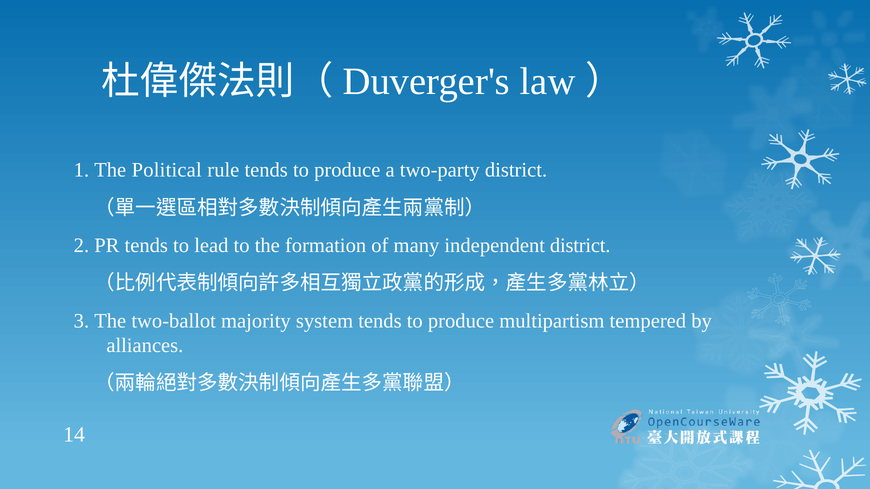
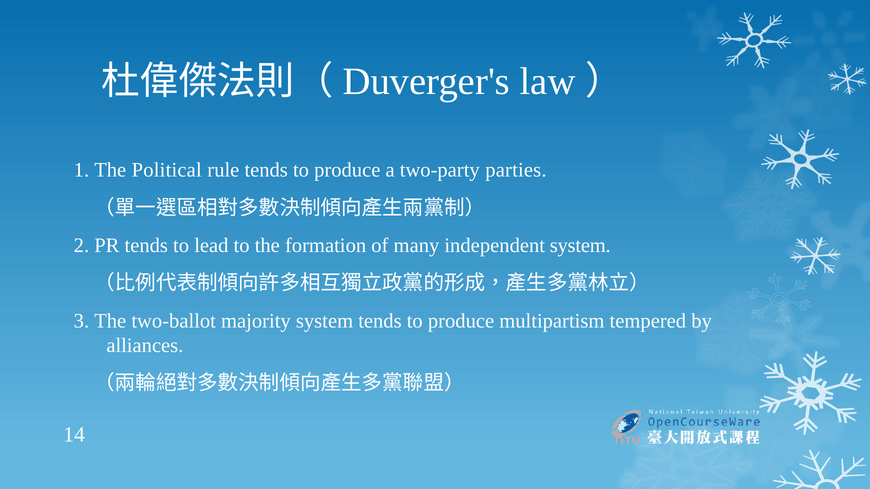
two-party district: district -> parties (516, 170)
independent district: district -> system (580, 246)
